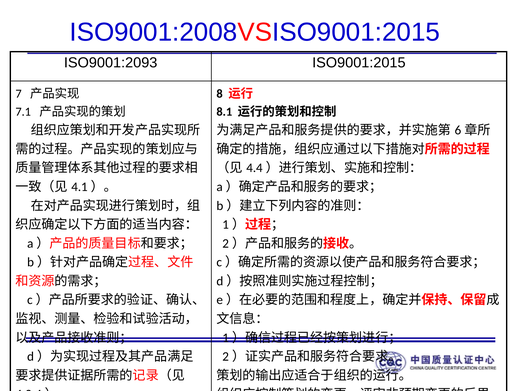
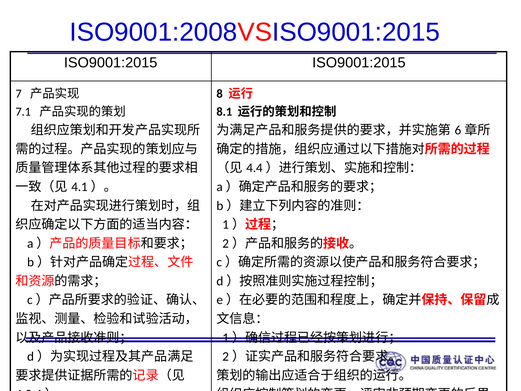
ISO9001:2093: ISO9001:2093 -> ISO9001:2015 (111, 63)
